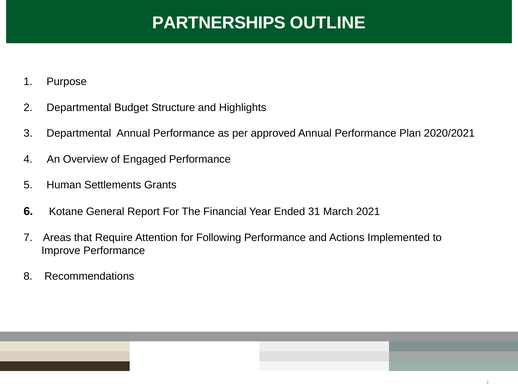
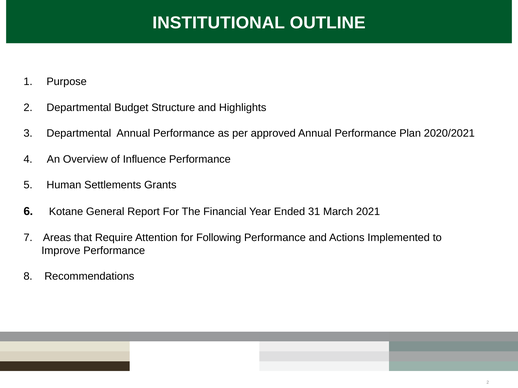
PARTNERSHIPS: PARTNERSHIPS -> INSTITUTIONAL (219, 23)
Engaged: Engaged -> Influence (145, 159)
